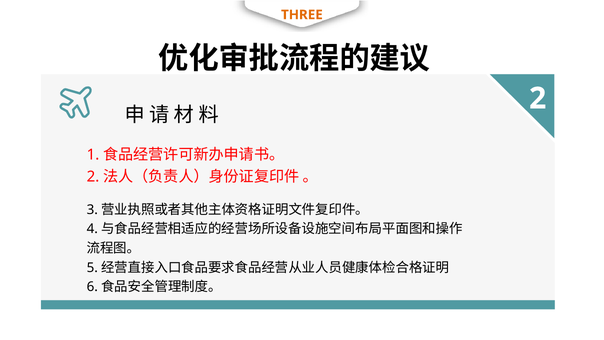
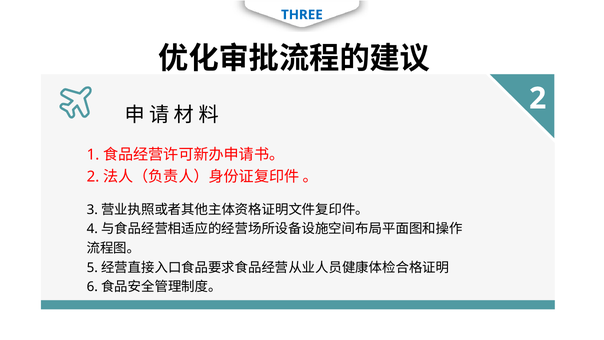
THREE colour: orange -> blue (302, 15)
